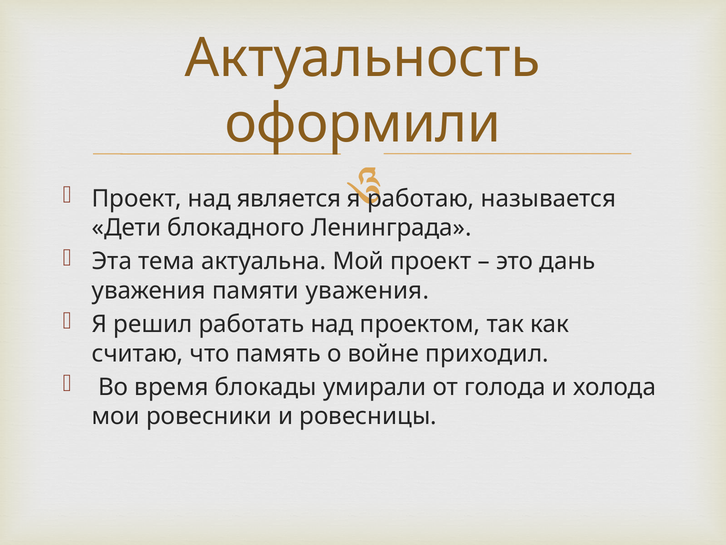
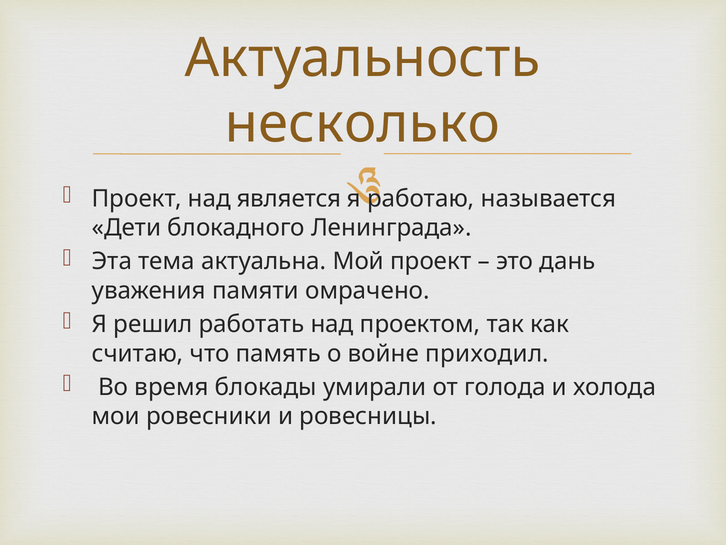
оформили: оформили -> несколько (362, 124)
памяти уважения: уважения -> омрачено (368, 290)
